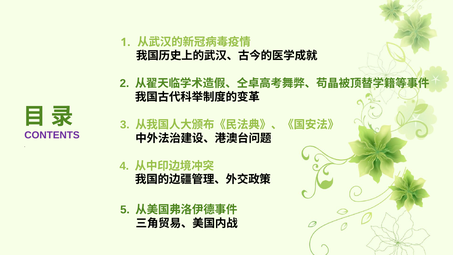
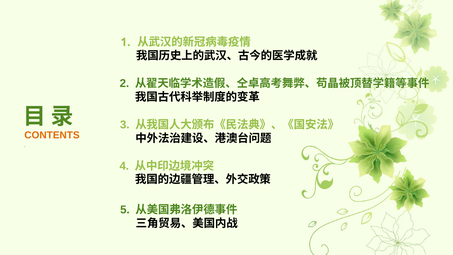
CONTENTS colour: purple -> orange (52, 135)
